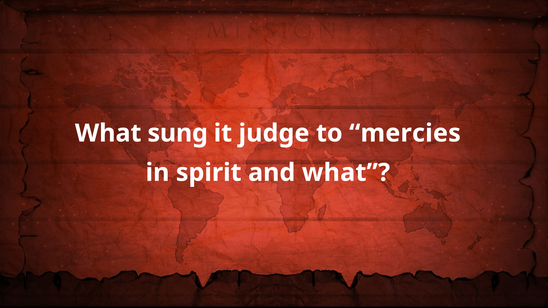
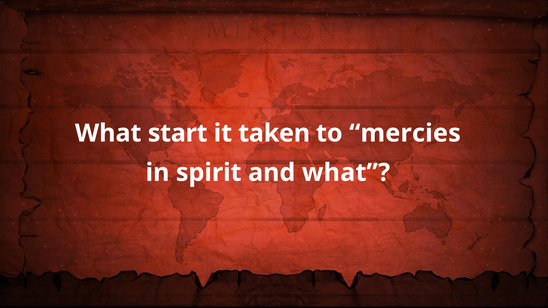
sung: sung -> start (178, 133)
judge: judge -> taken (274, 133)
